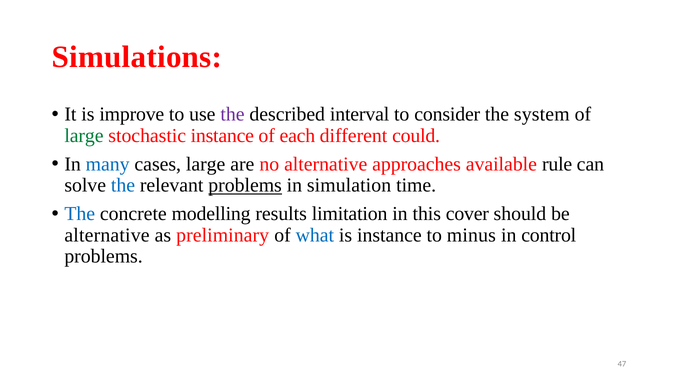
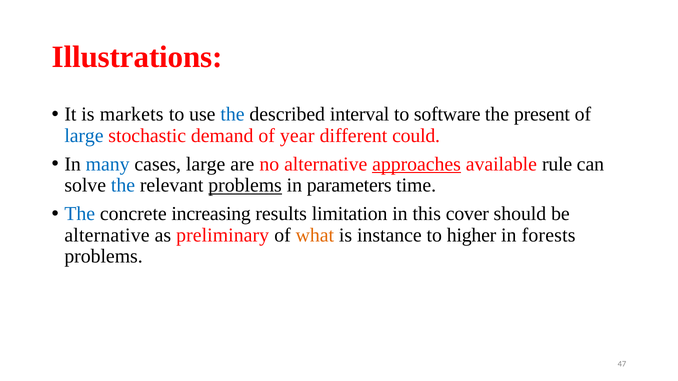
Simulations: Simulations -> Illustrations (137, 57)
improve: improve -> markets (132, 115)
the colour: purple -> blue (232, 115)
consider: consider -> software (447, 115)
system: system -> present (542, 115)
large colour: green -> blue (84, 136)
stochastic instance: instance -> demand (222, 136)
each: each -> year (297, 136)
approaches underline: none -> present (417, 164)
simulation: simulation -> parameters (349, 186)
modelling: modelling -> increasing (211, 214)
what colour: blue -> orange (315, 235)
minus: minus -> higher (472, 235)
control: control -> forests (549, 235)
